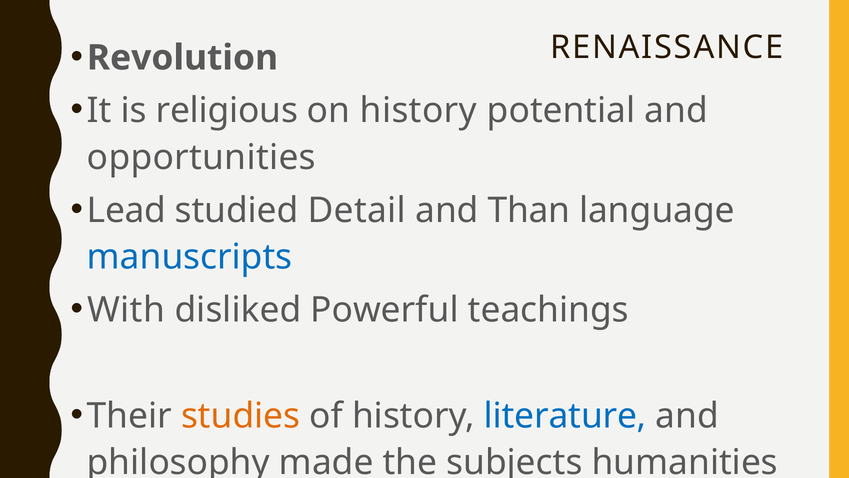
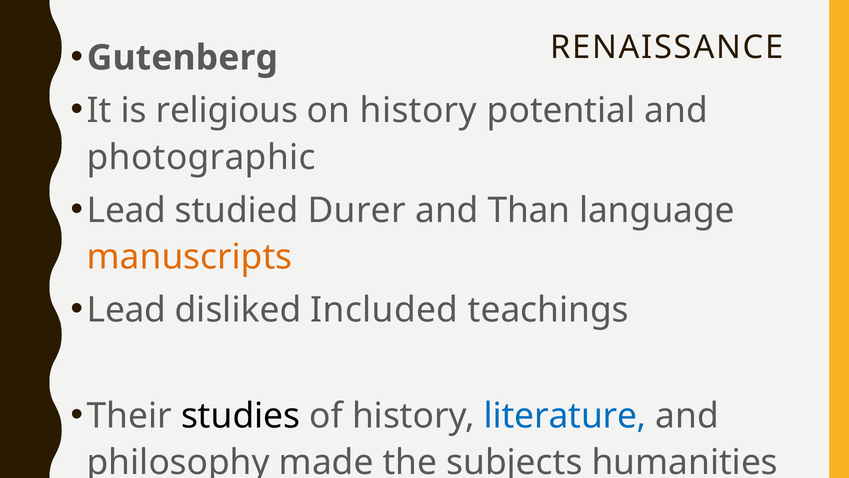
Revolution: Revolution -> Gutenberg (182, 58)
opportunities: opportunities -> photographic (201, 157)
Detail: Detail -> Durer (357, 210)
manuscripts colour: blue -> orange (190, 257)
With: With -> Lead (126, 310)
Powerful: Powerful -> Included (384, 310)
studies colour: orange -> black (241, 415)
